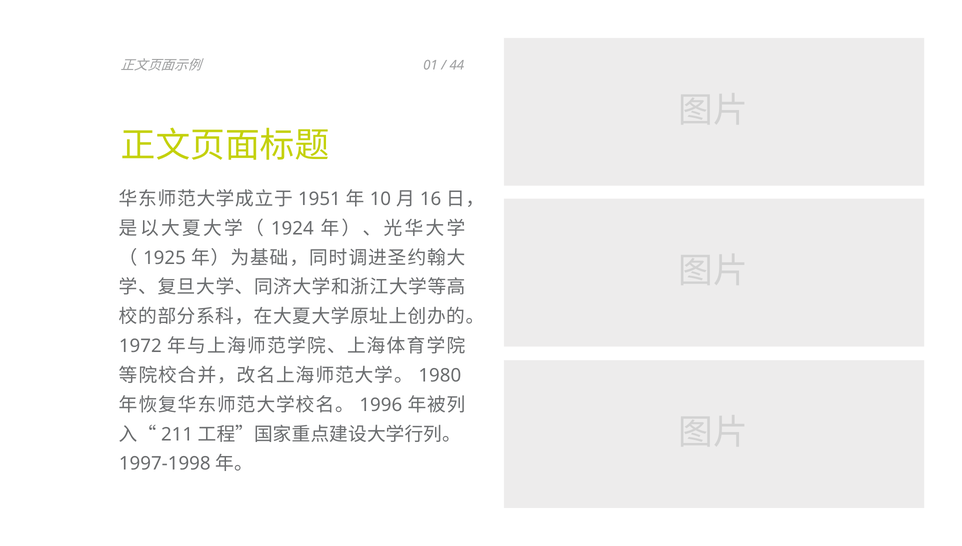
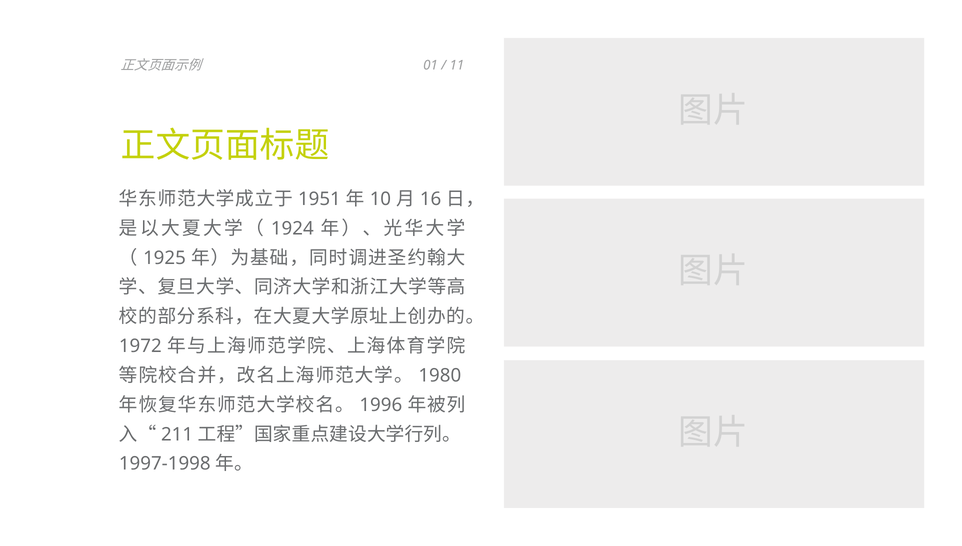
44: 44 -> 11 (457, 65)
